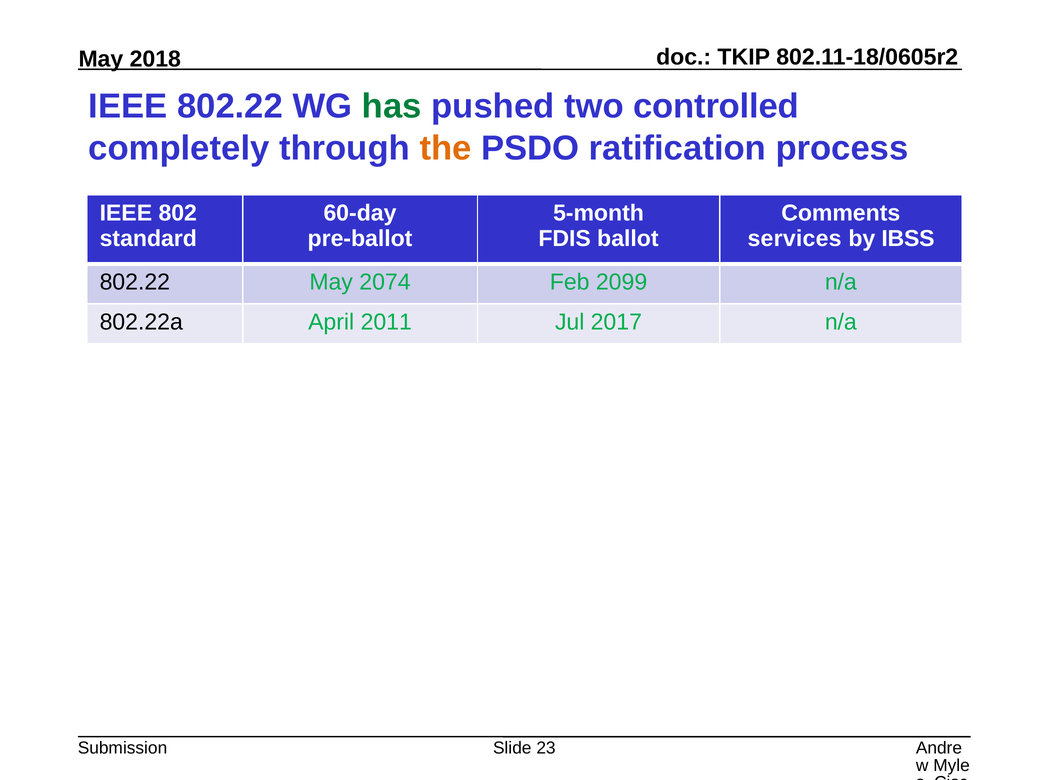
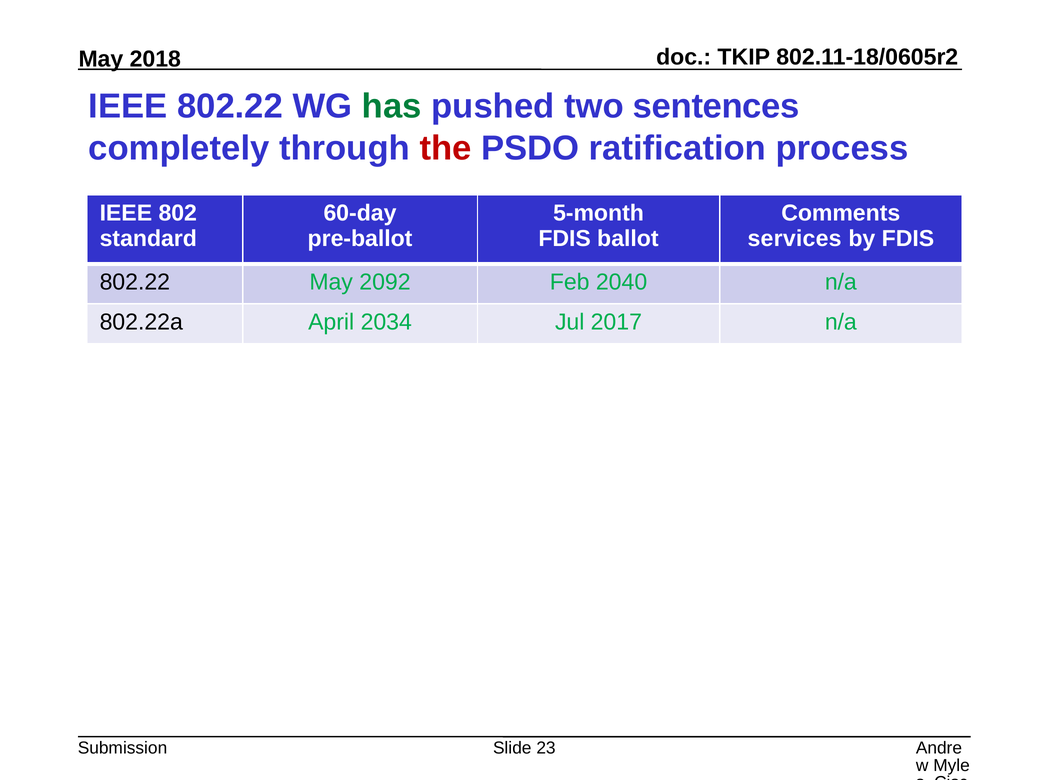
controlled: controlled -> sentences (716, 106)
the colour: orange -> red (446, 148)
by IBSS: IBSS -> FDIS (908, 239)
2074: 2074 -> 2092 (385, 282)
2099: 2099 -> 2040 (622, 282)
2011: 2011 -> 2034 (386, 322)
